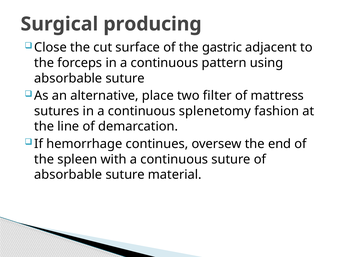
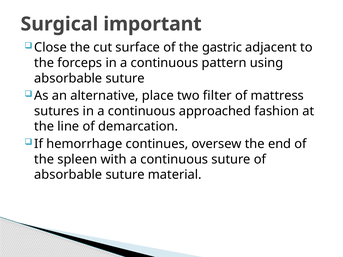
producing: producing -> important (153, 24)
splenetomy: splenetomy -> approached (215, 111)
